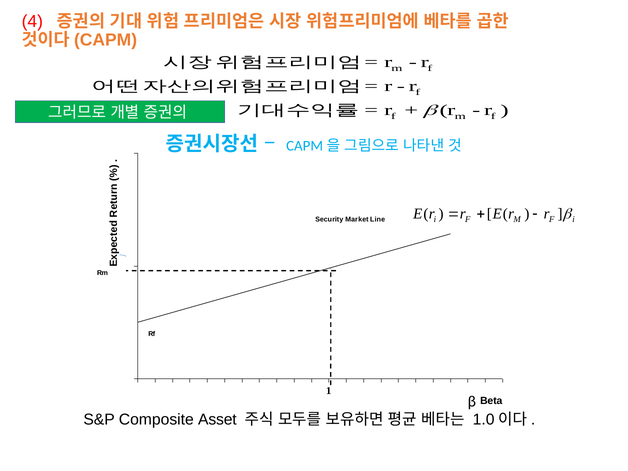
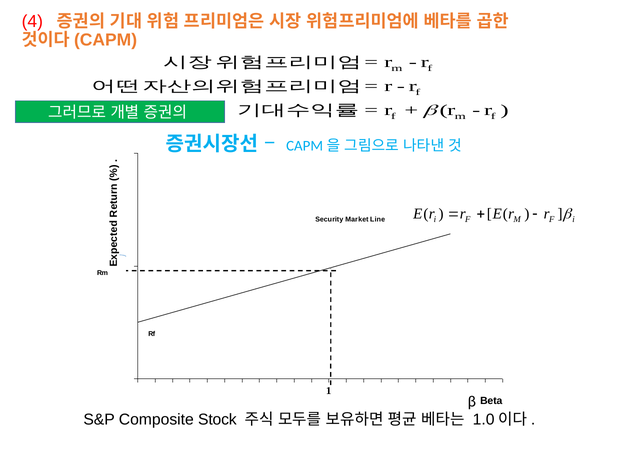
Asset: Asset -> Stock (217, 420)
